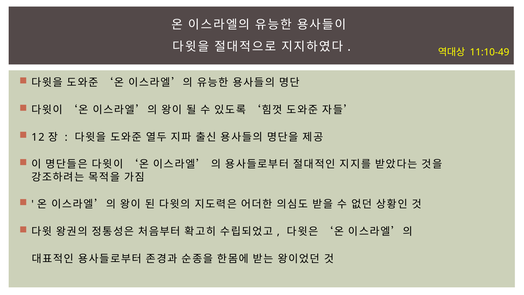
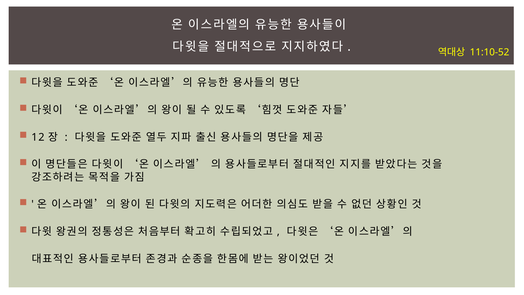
11:10-49: 11:10-49 -> 11:10-52 (490, 52)
